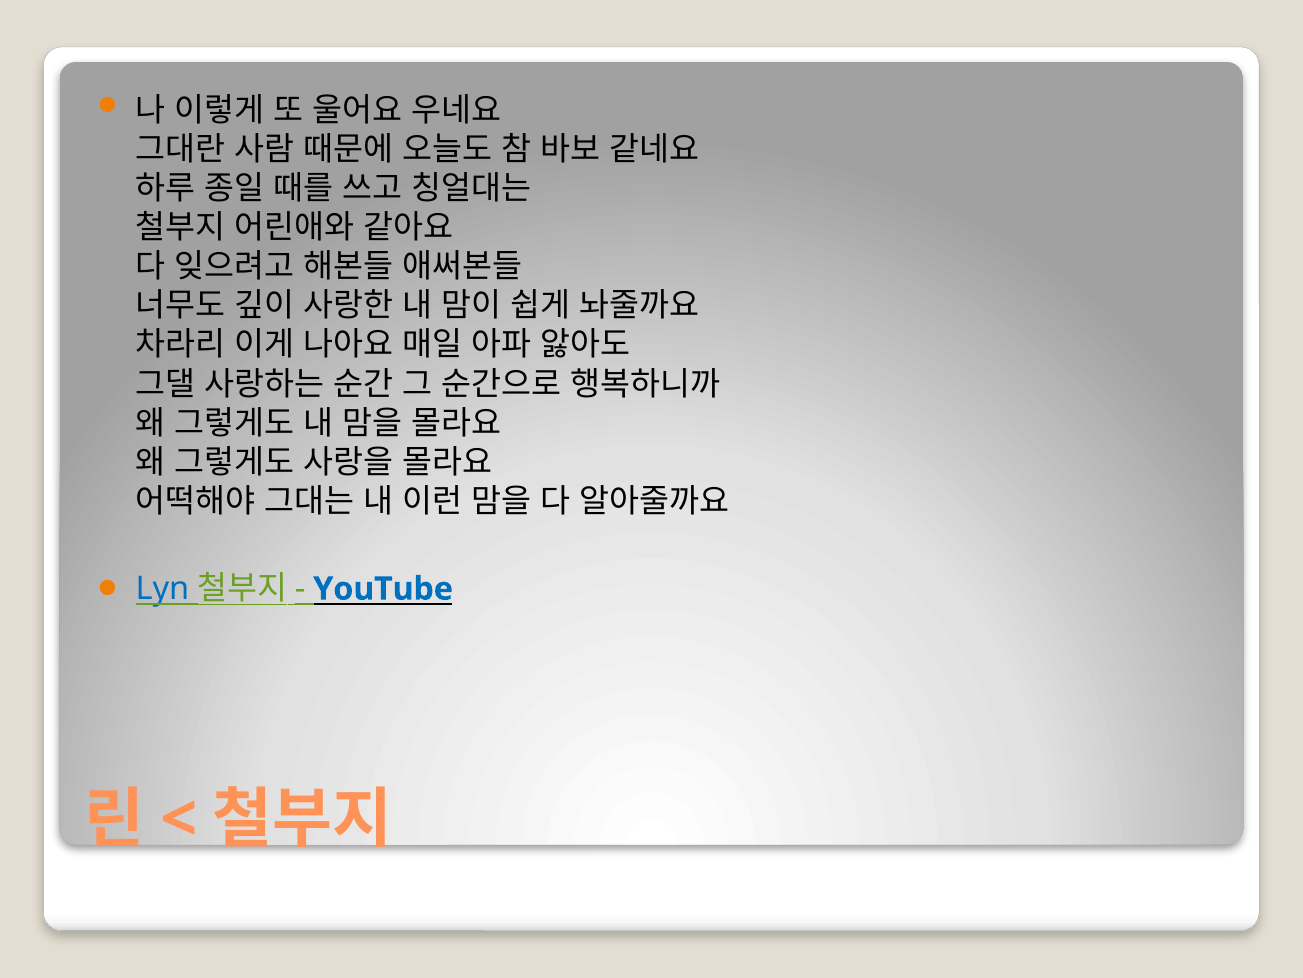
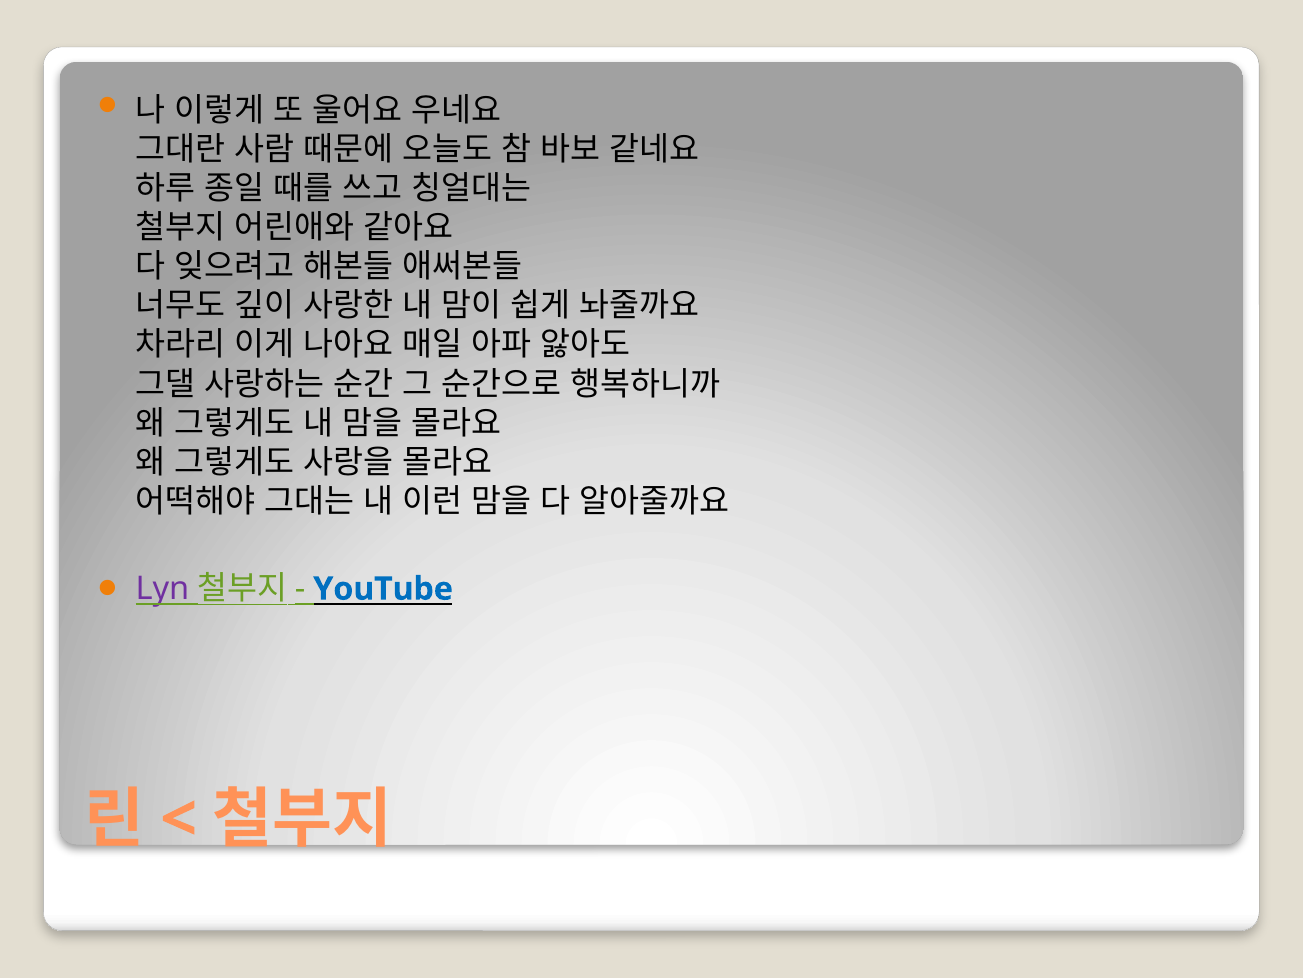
Lyn colour: blue -> purple (162, 589)
